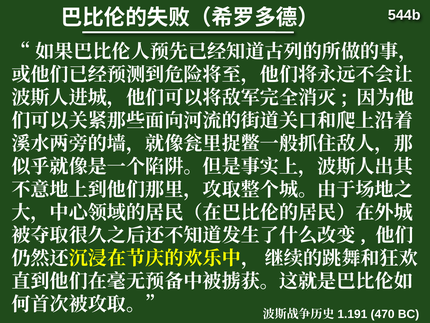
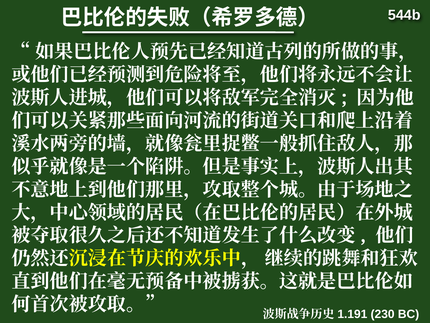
470: 470 -> 230 (383, 314)
